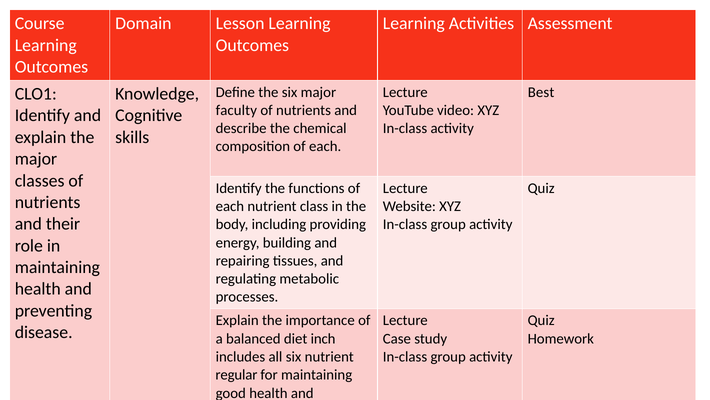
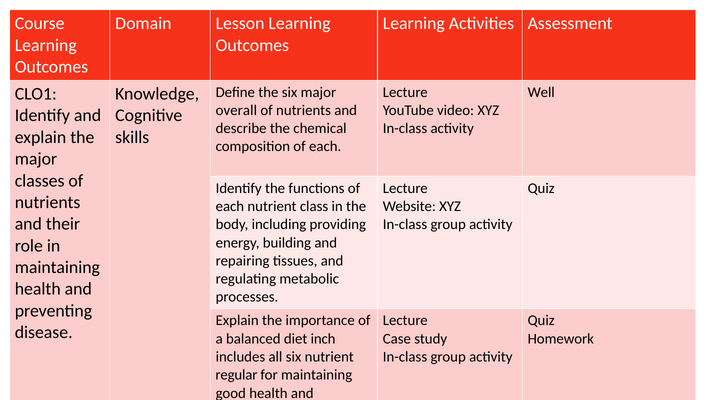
Best: Best -> Well (541, 92)
faculty: faculty -> overall (236, 110)
